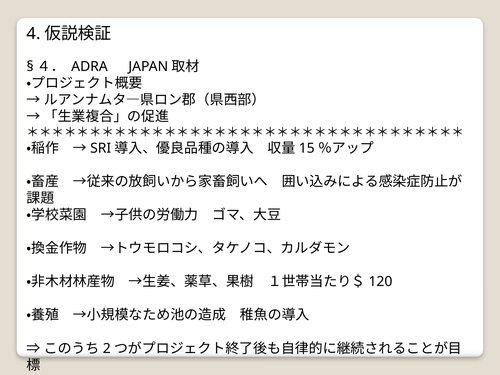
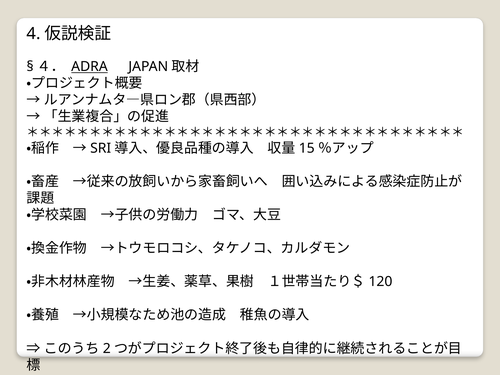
ADRA underline: none -> present (89, 67)
